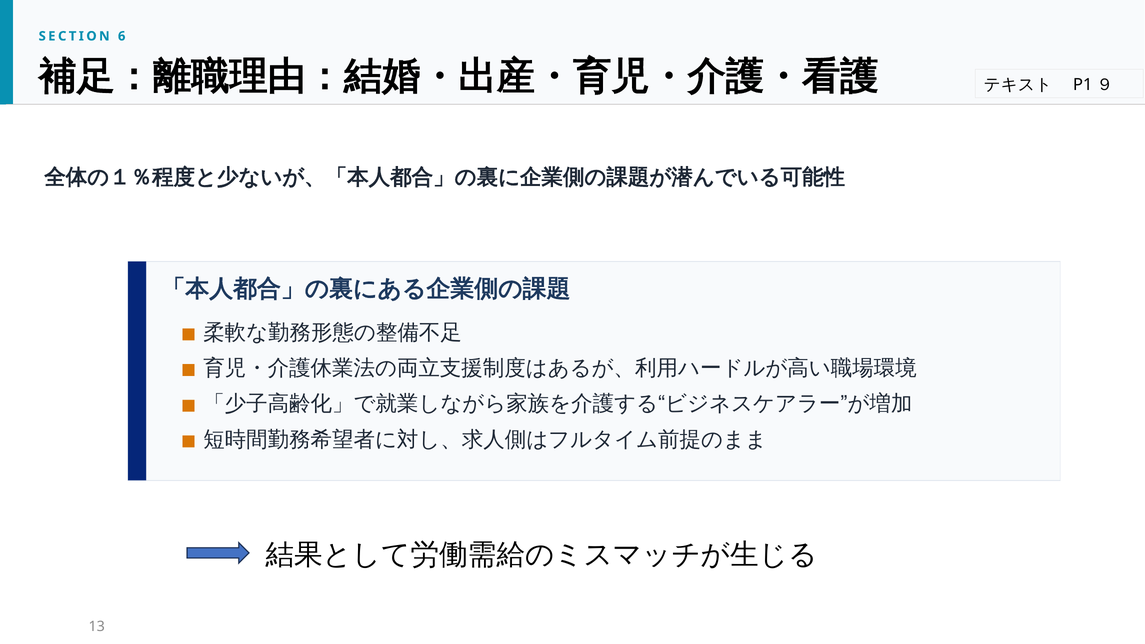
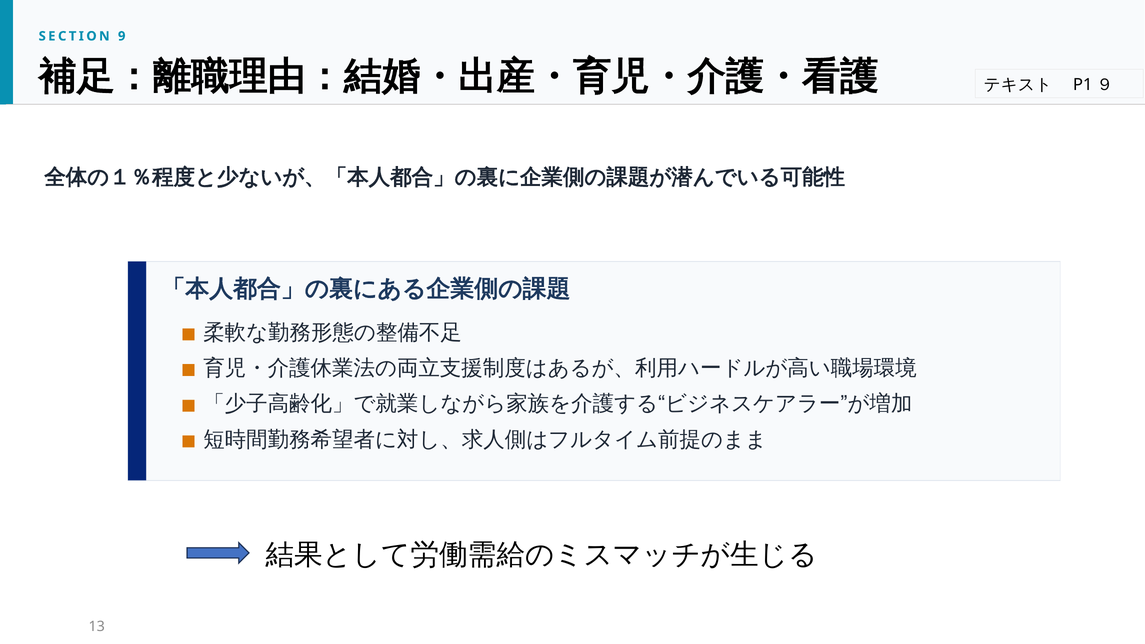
6: 6 -> 9 (122, 36)
